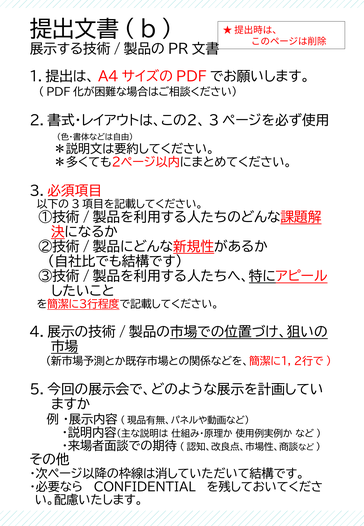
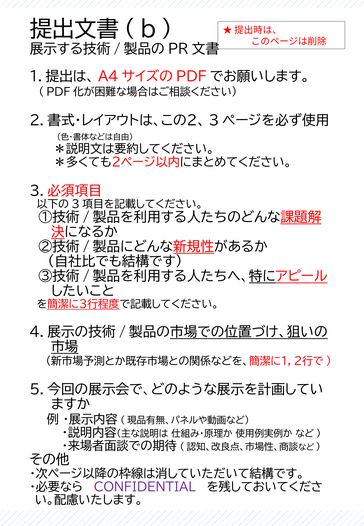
CONFIDENTIAL colour: black -> purple (145, 487)
